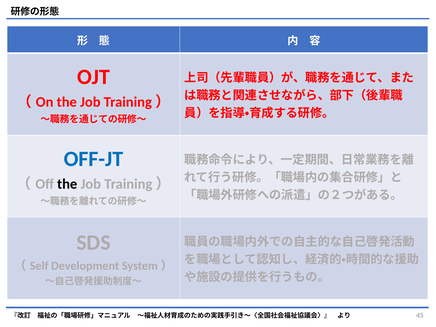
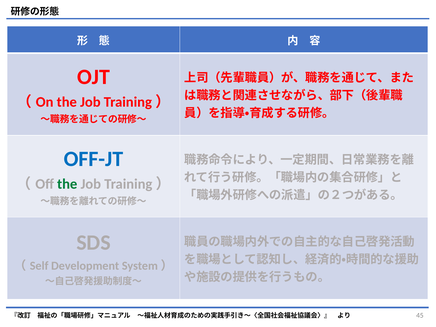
the colour: black -> green (67, 184)
